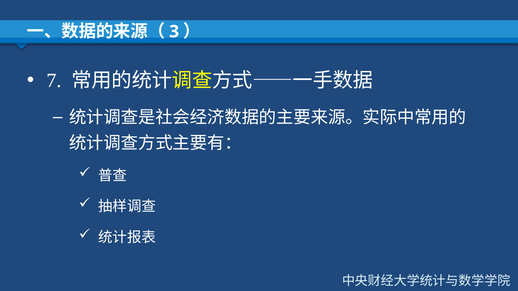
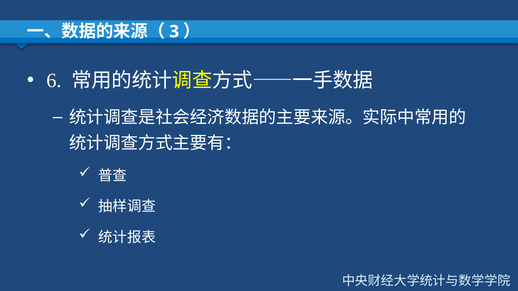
7: 7 -> 6 (54, 81)
